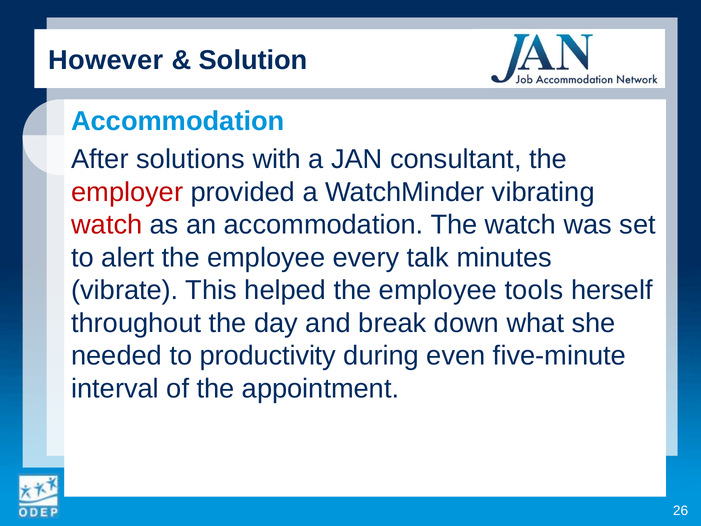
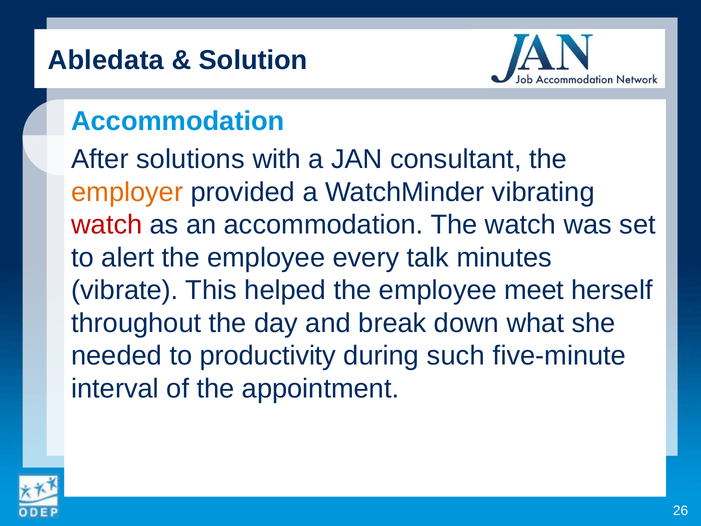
However: However -> Abledata (106, 60)
employer colour: red -> orange (127, 192)
tools: tools -> meet (534, 290)
even: even -> such (456, 356)
